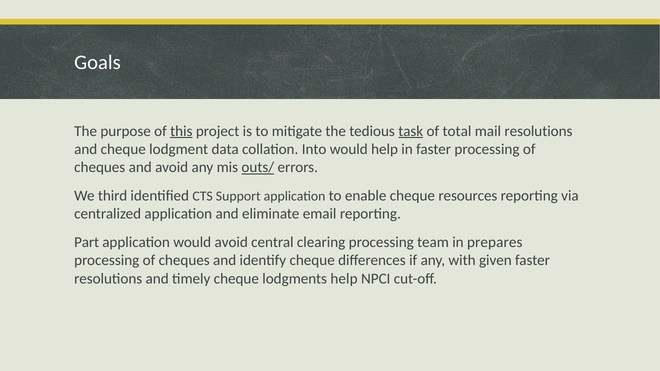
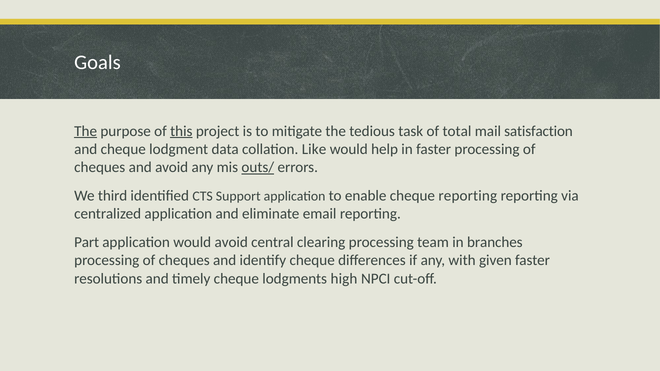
The underline: none -> present (86, 131)
task underline: present -> none (411, 131)
mail resolutions: resolutions -> satisfaction (539, 131)
Into: Into -> Like (314, 149)
cheque resources: resources -> reporting (468, 196)
prepares: prepares -> branches (495, 243)
lodgments help: help -> high (344, 279)
